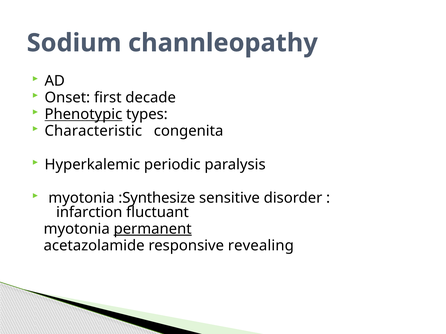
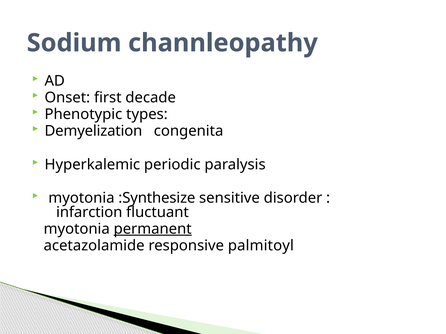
Phenotypic underline: present -> none (83, 114)
Characteristic: Characteristic -> Demyelization (93, 131)
revealing: revealing -> palmitoyl (261, 246)
